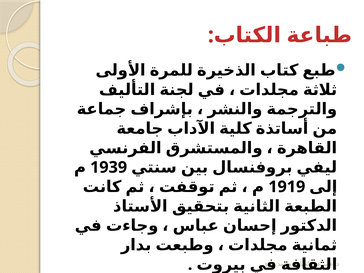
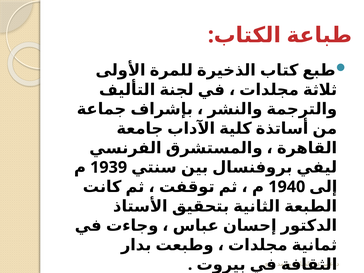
1919: 1919 -> 1940 (287, 187)
